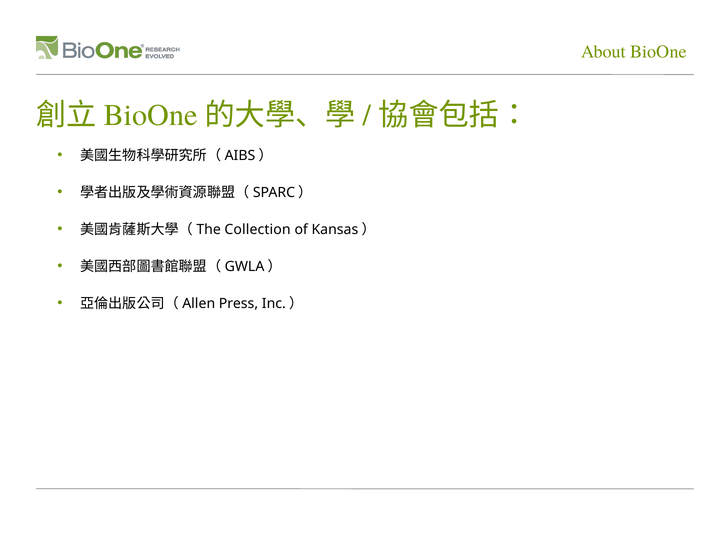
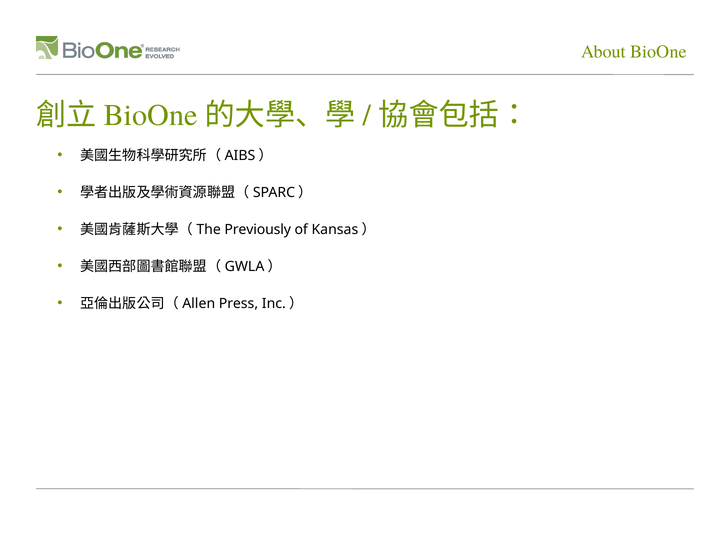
Collection: Collection -> Previously (258, 230)
